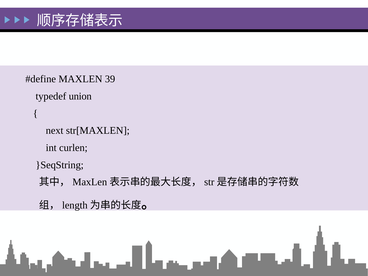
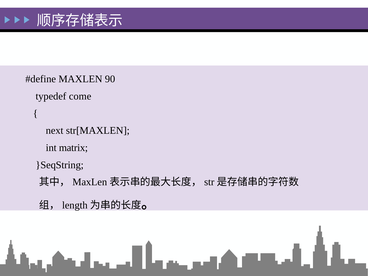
39: 39 -> 90 (110, 79)
union: union -> come (80, 96)
curlen: curlen -> matrix (73, 148)
